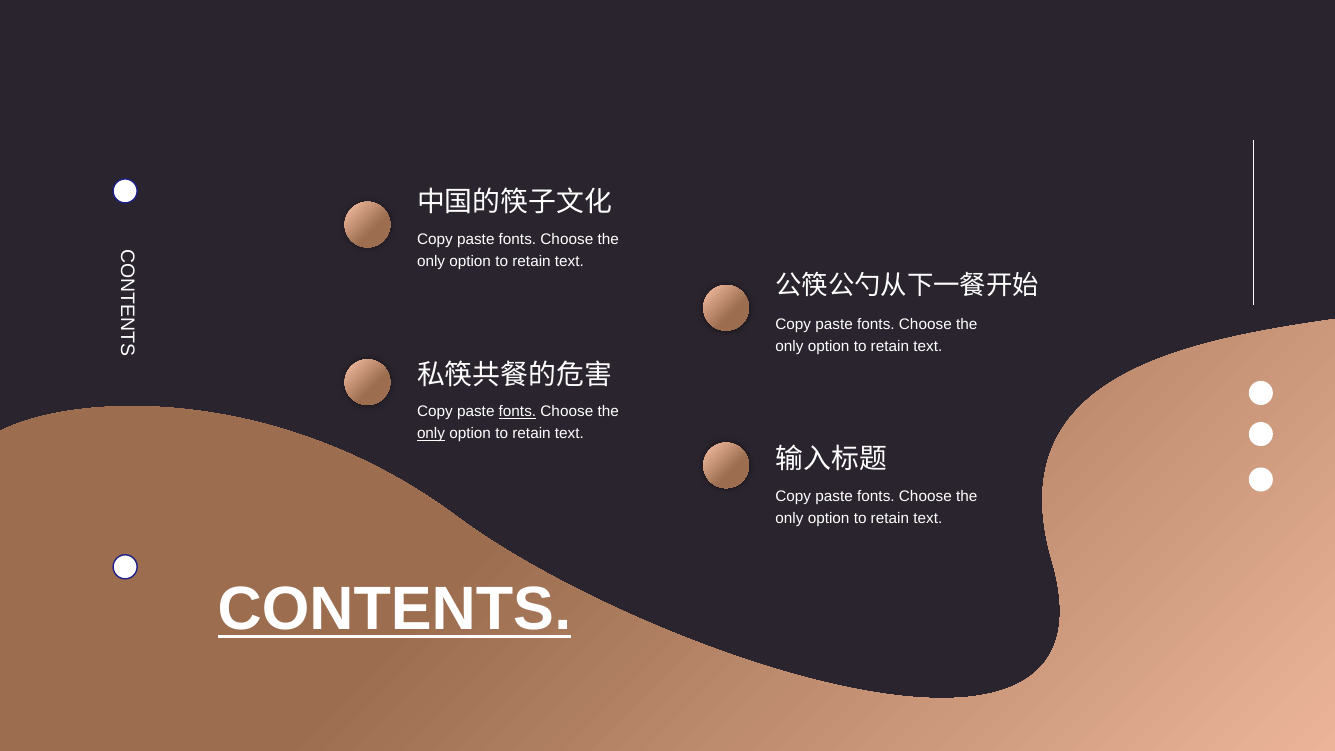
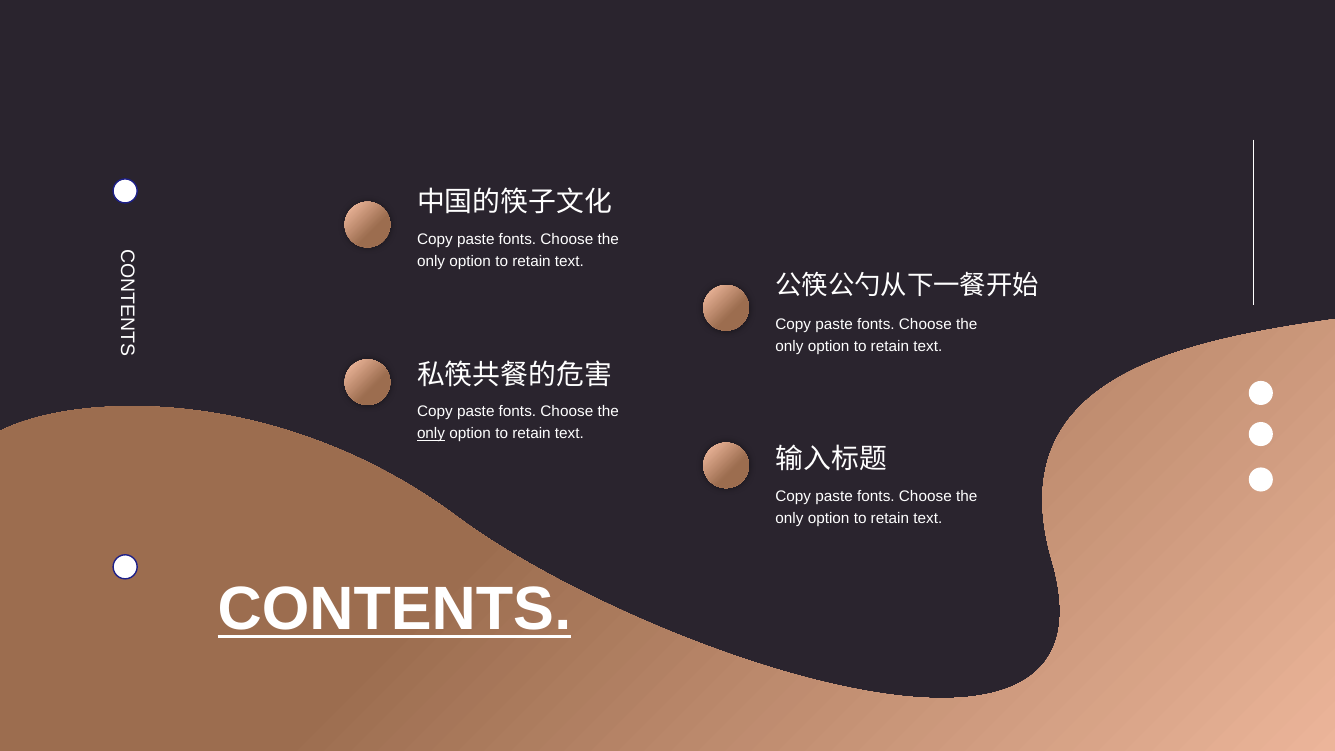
fonts underline: present -> none (517, 412)
